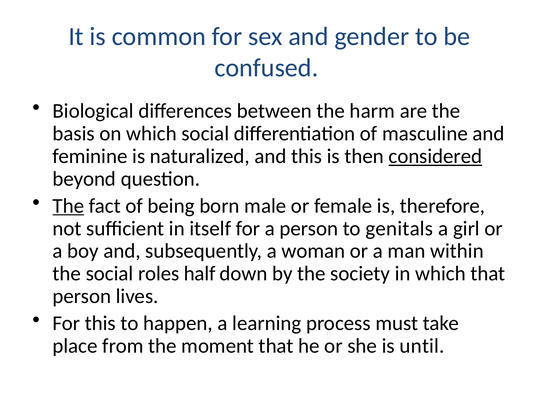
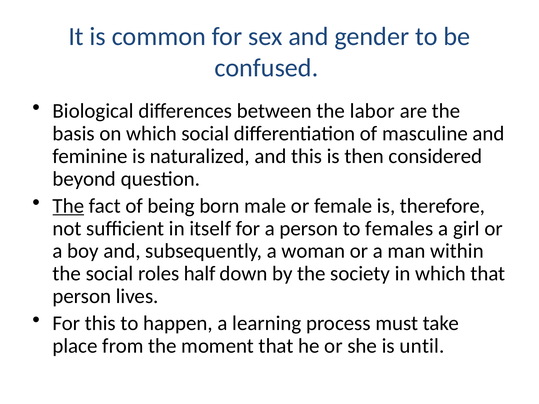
harm: harm -> labor (372, 111)
considered underline: present -> none (435, 156)
genitals: genitals -> females (399, 229)
